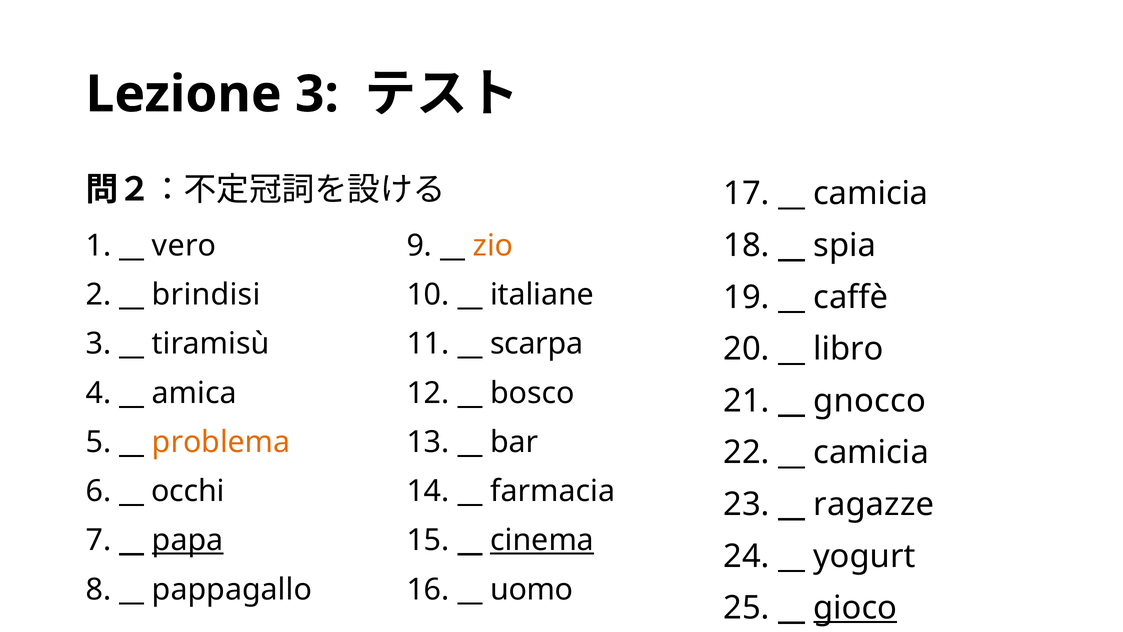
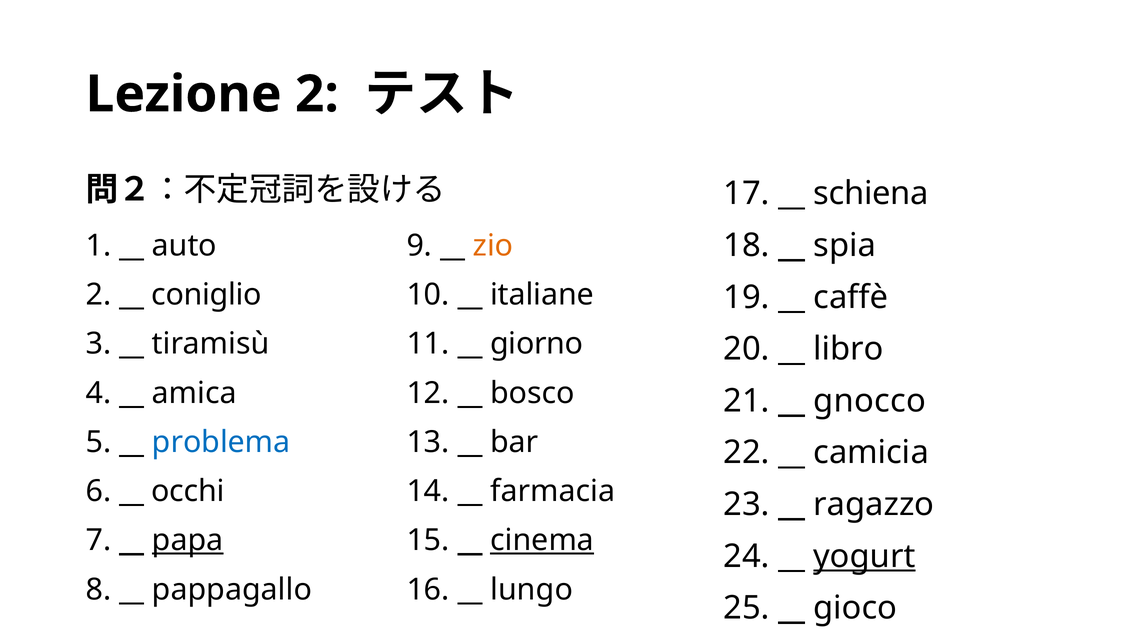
Lezione 3: 3 -> 2 (317, 94)
camicia: camicia -> schiena (871, 194)
vero: vero -> auto (184, 245)
brindisi: brindisi -> coniglio (206, 295)
scarpa: scarpa -> giorno (537, 344)
problema colour: orange -> blue (221, 442)
ragazze: ragazze -> ragazzo (874, 504)
yogurt underline: none -> present (864, 556)
uomo: uomo -> lungo (532, 589)
gioco underline: present -> none (855, 608)
